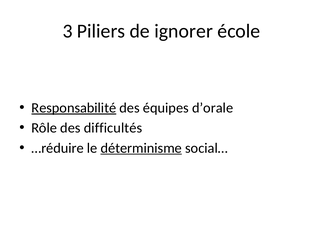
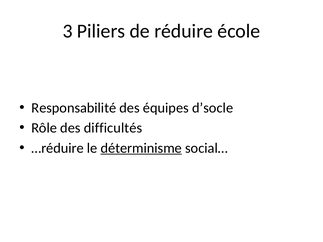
ignorer: ignorer -> réduire (184, 31)
Responsabilité underline: present -> none (74, 108)
d’orale: d’orale -> d’socle (213, 108)
